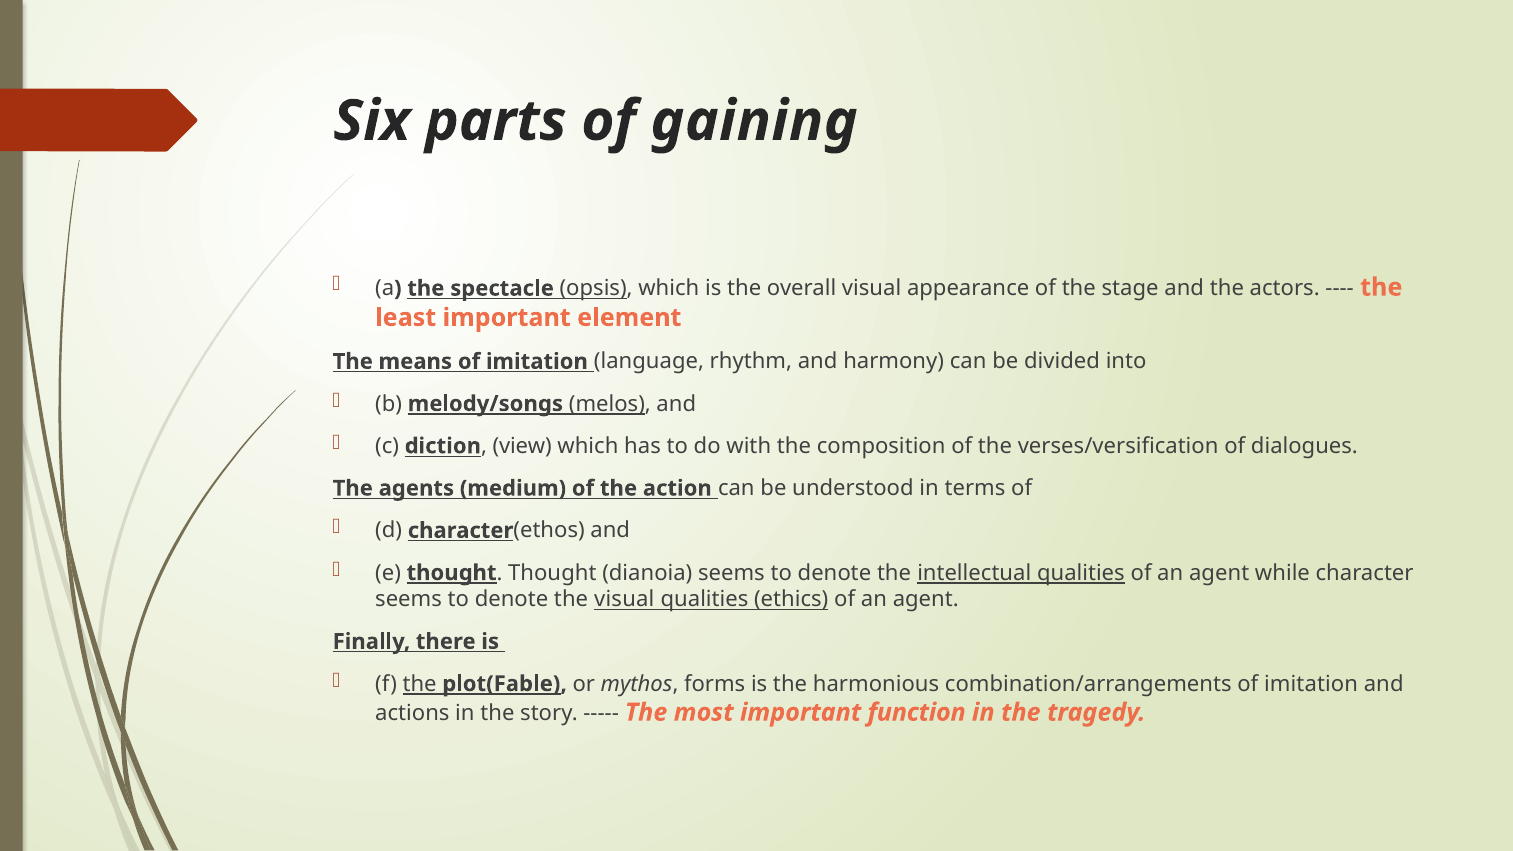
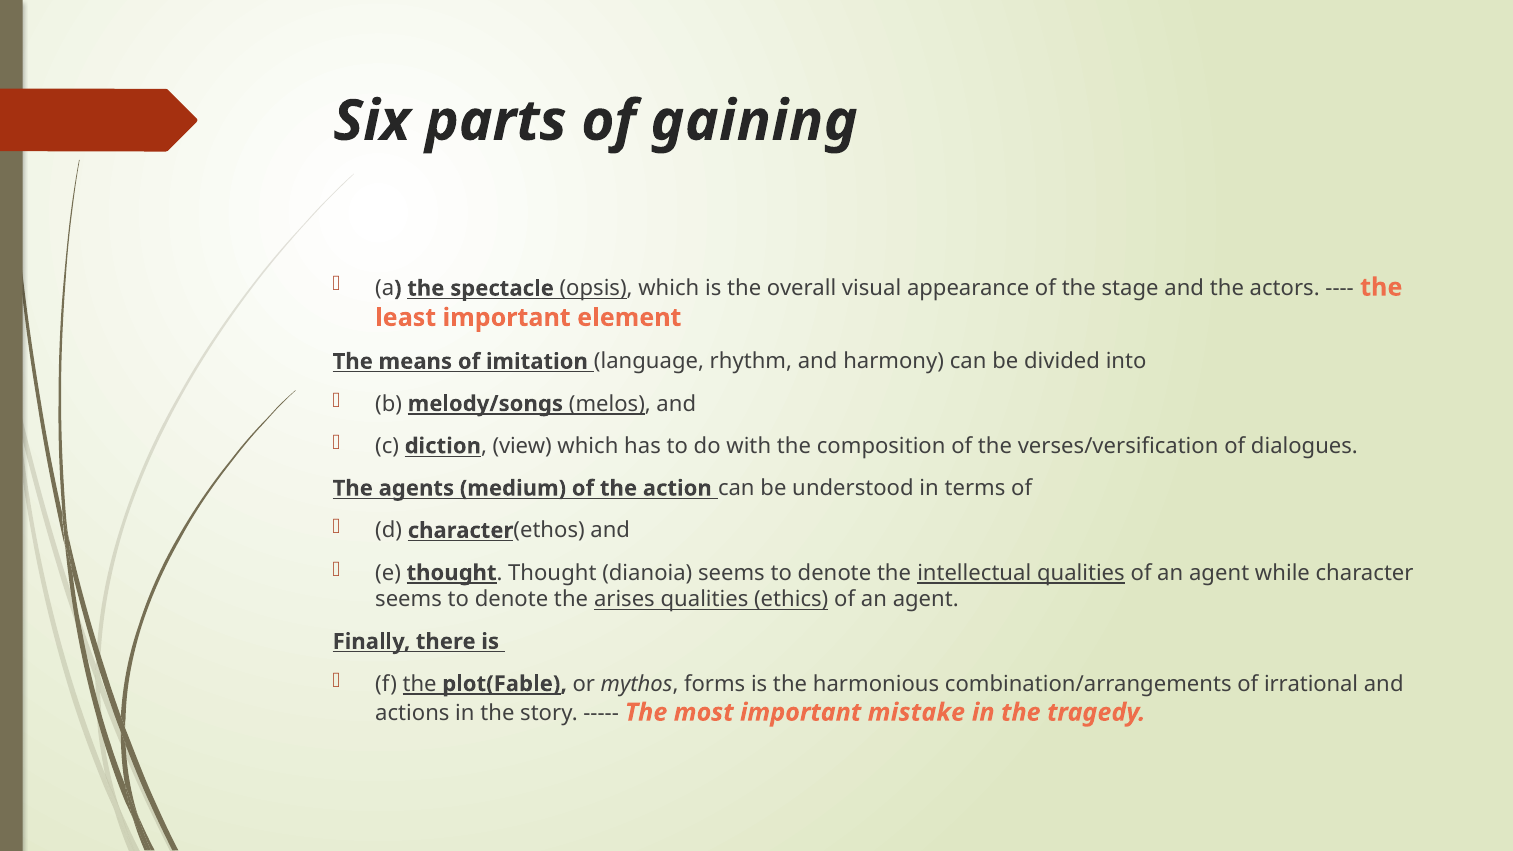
the visual: visual -> arises (624, 599)
combination/arrangements of imitation: imitation -> irrational (1311, 684)
function: function -> mistake (916, 712)
